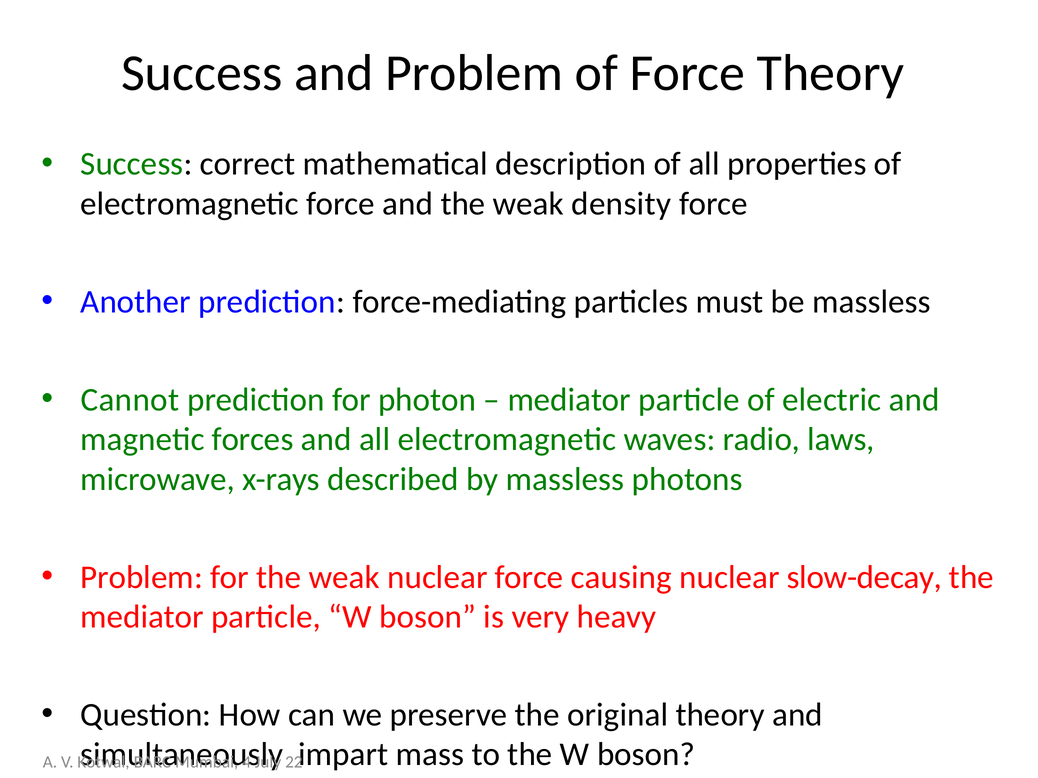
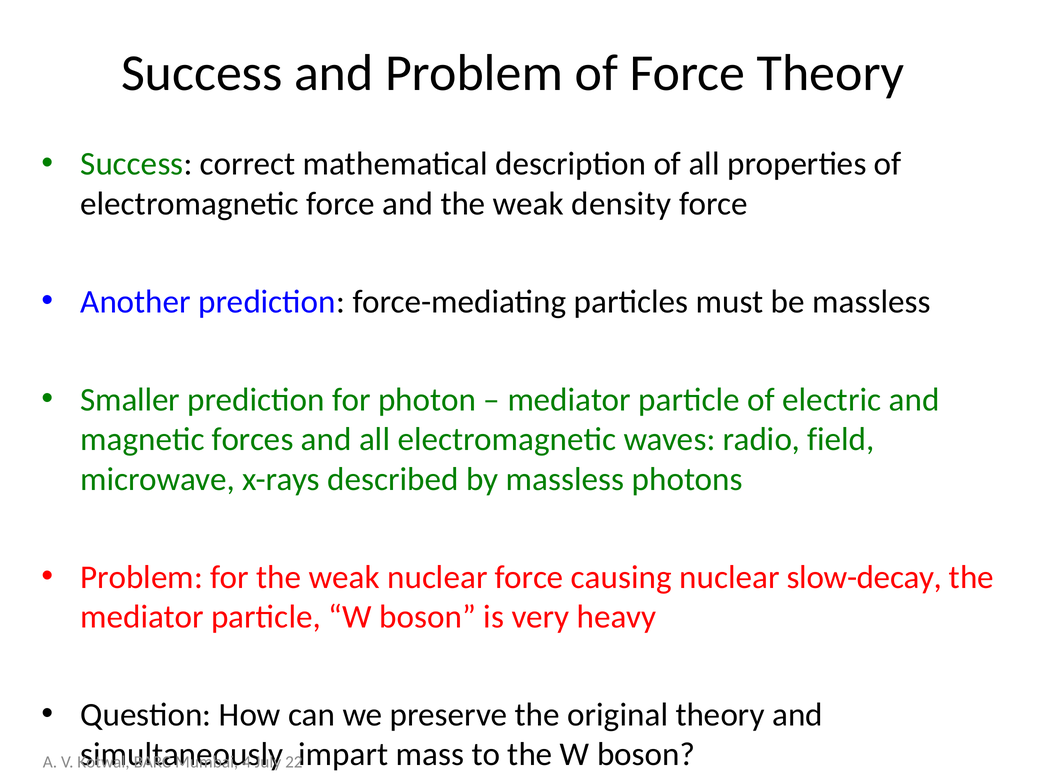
Cannot: Cannot -> Smaller (130, 400)
laws: laws -> field (841, 440)
